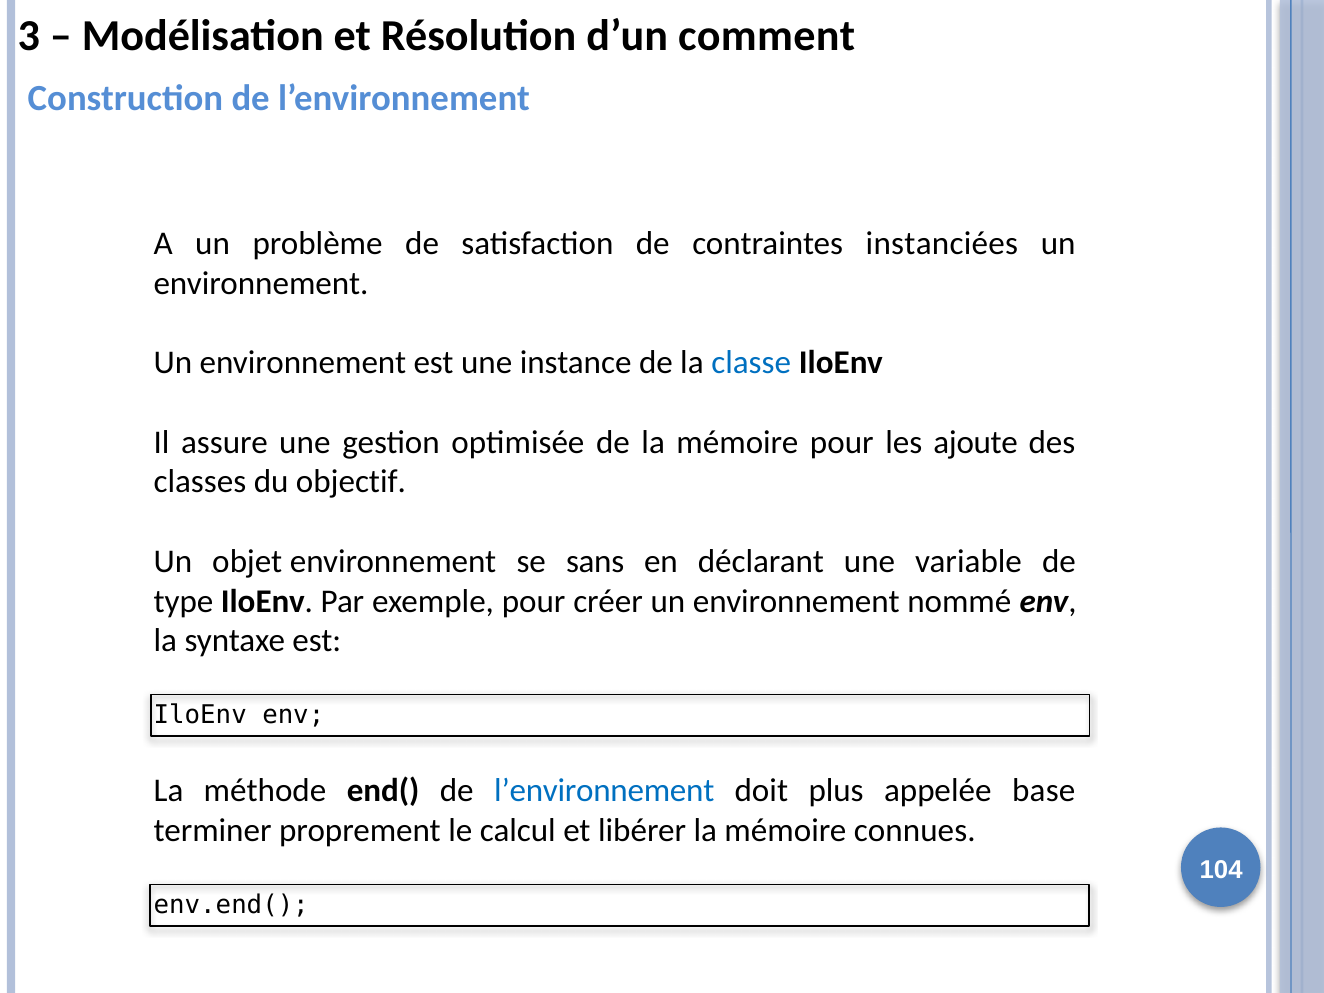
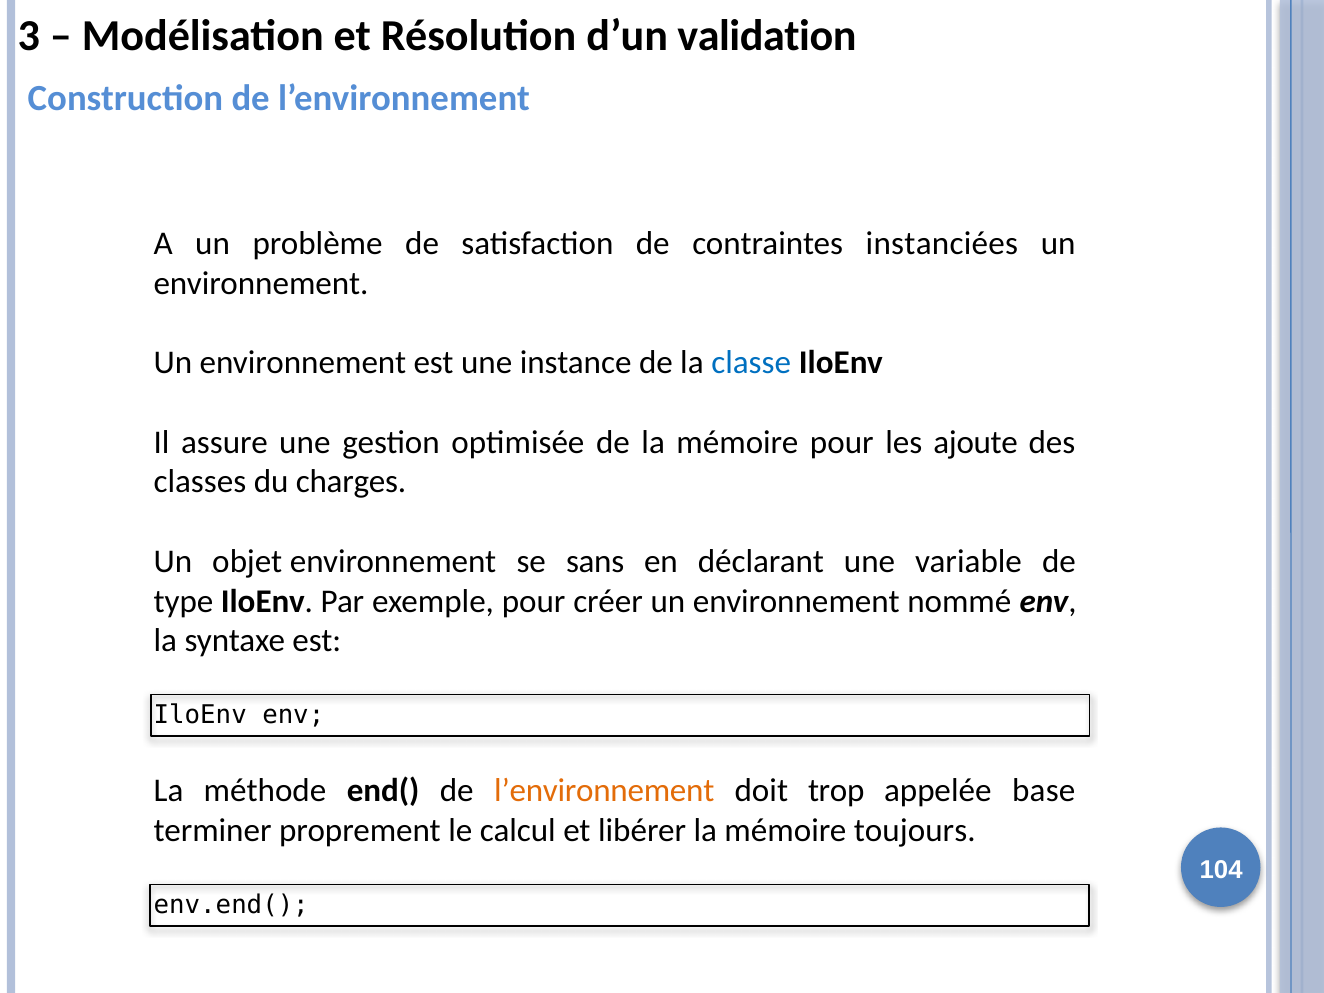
comment: comment -> validation (767, 36)
objectif: objectif -> charges (351, 482)
l’environnement colour: blue -> orange (604, 791)
plus: plus -> trop (836, 791)
connues: connues -> toujours (915, 831)
